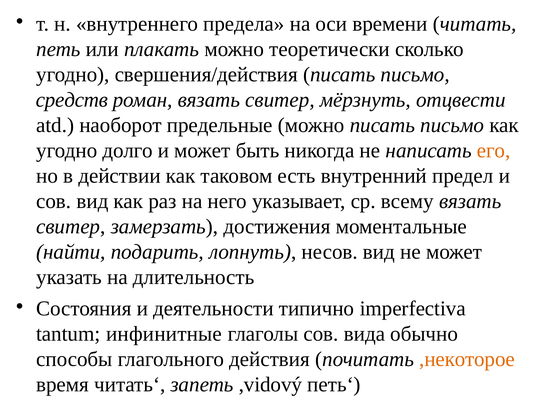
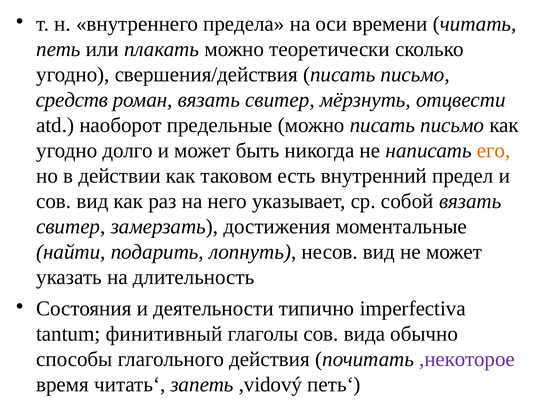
всему: всему -> собой (407, 201)
инфинитные: инфинитные -> финитивный (164, 333)
,некоторое colour: orange -> purple (467, 359)
